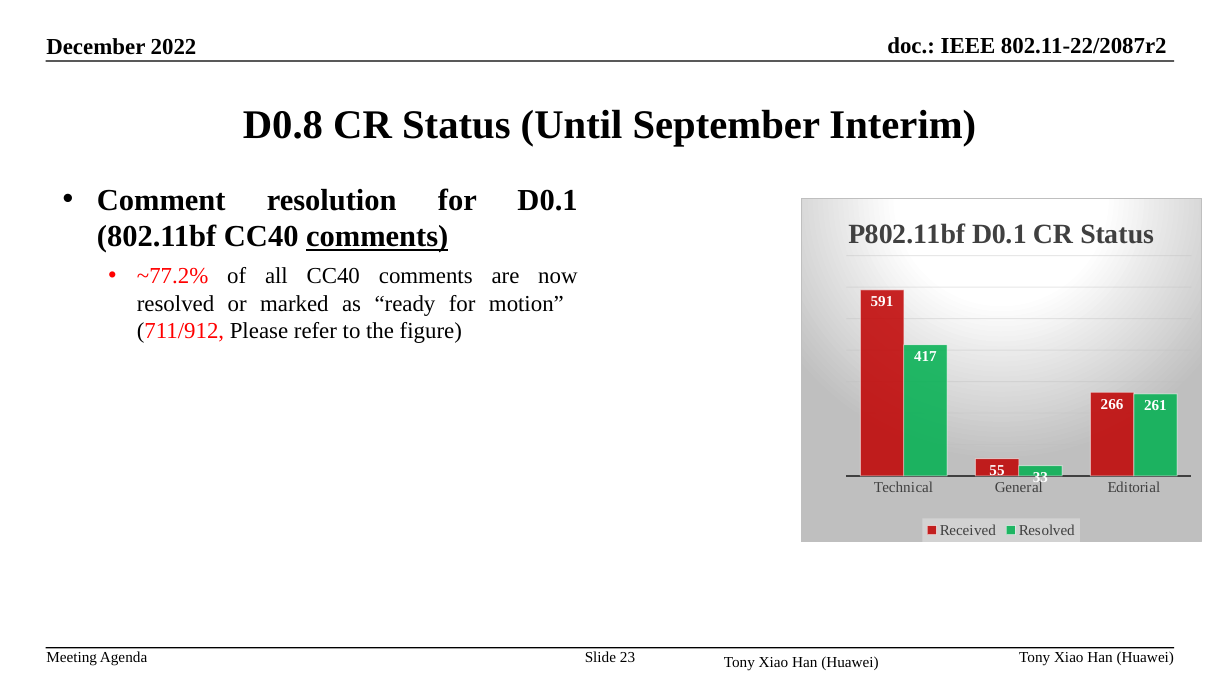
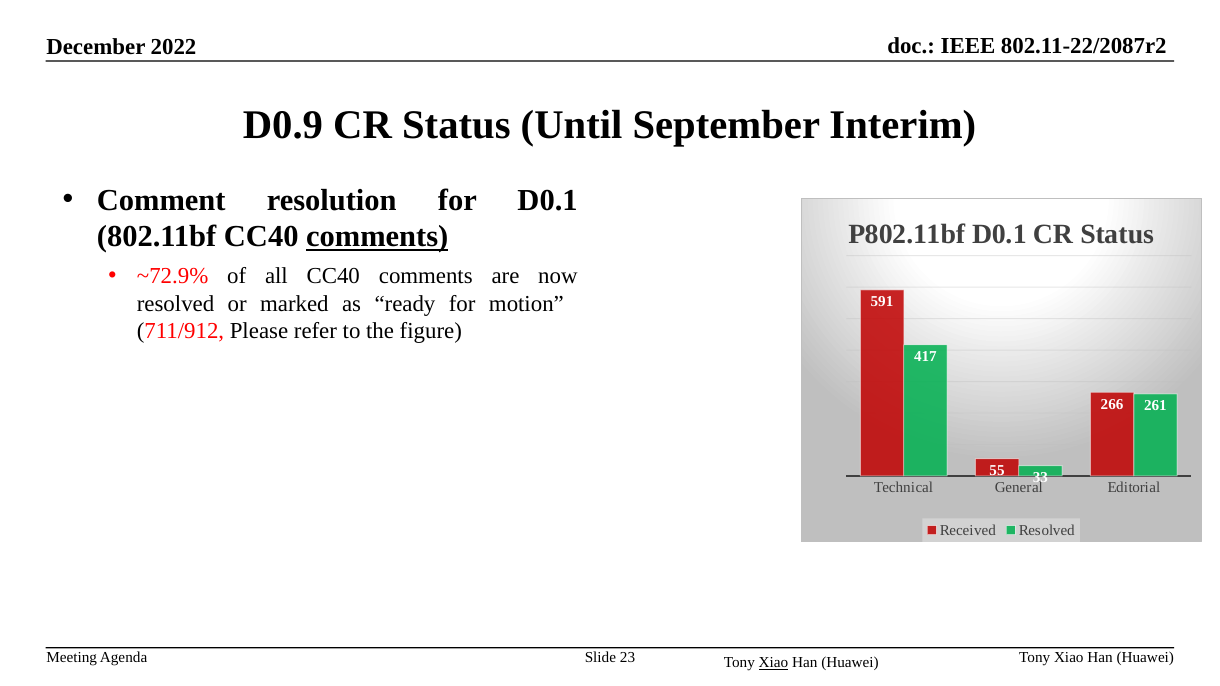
D0.8: D0.8 -> D0.9 (283, 125)
~77.2%: ~77.2% -> ~72.9% (173, 276)
Xiao underline: none -> present (773, 663)
